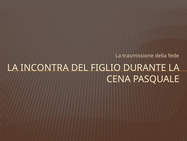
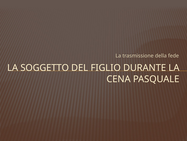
INCONTRA: INCONTRA -> SOGGETTO (45, 67)
